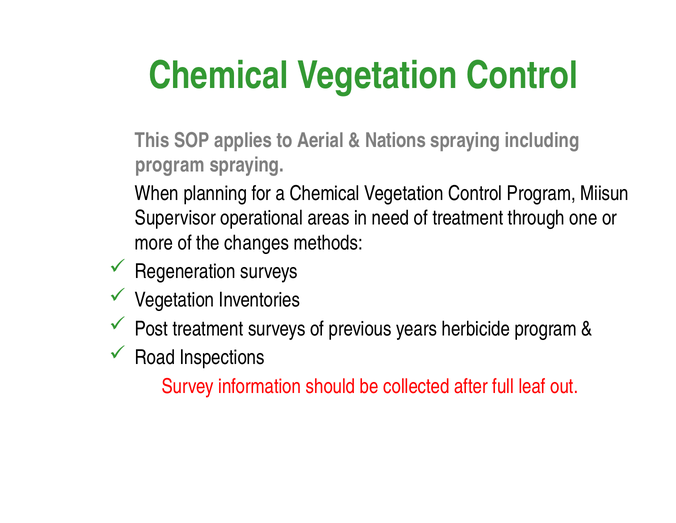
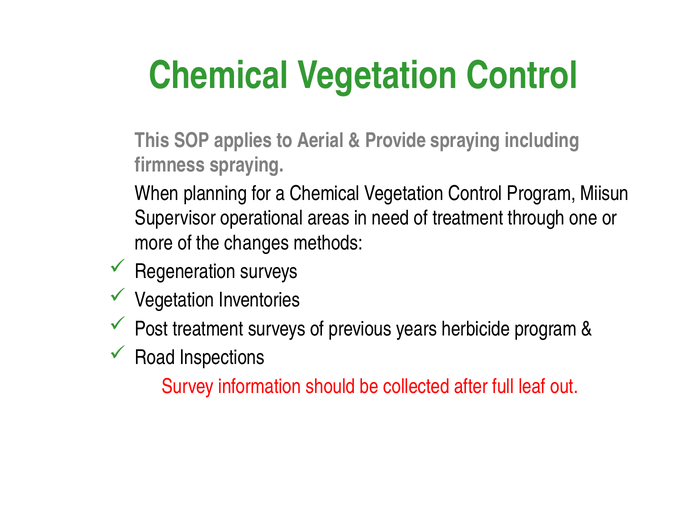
Nations: Nations -> Provide (396, 140)
program: program -> firmness (170, 165)
